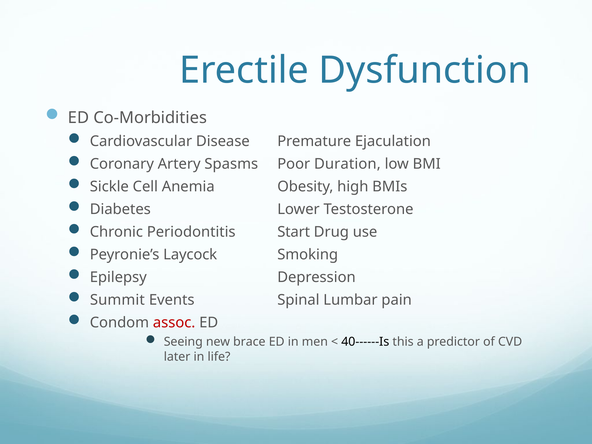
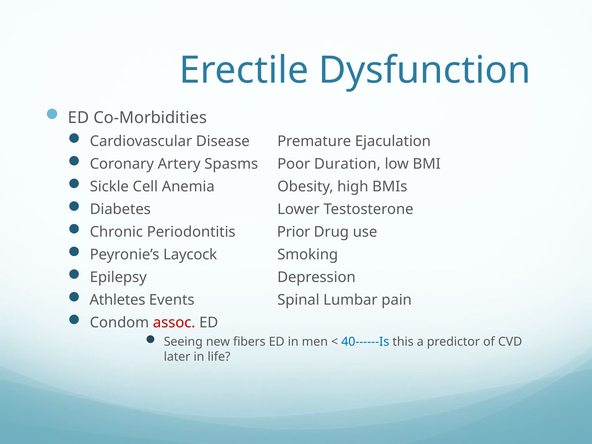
Start: Start -> Prior (294, 232)
Summit: Summit -> Athletes (117, 300)
brace: brace -> fibers (249, 342)
40------Is colour: black -> blue (365, 342)
